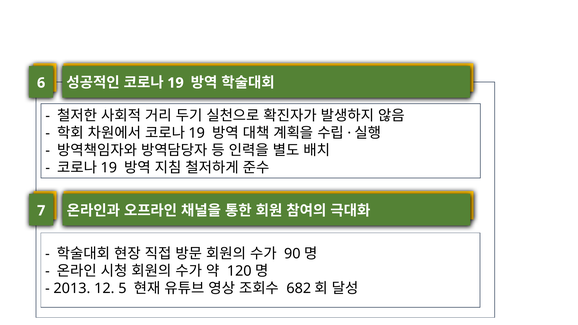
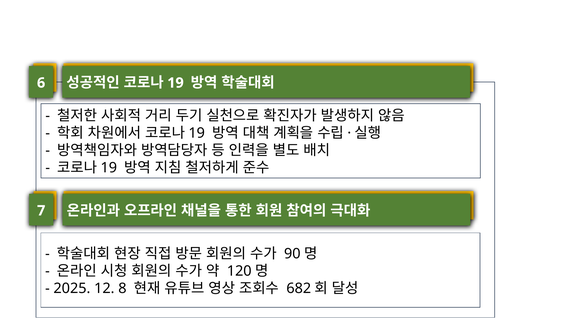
2013: 2013 -> 2025 (72, 288)
5: 5 -> 8 (122, 288)
